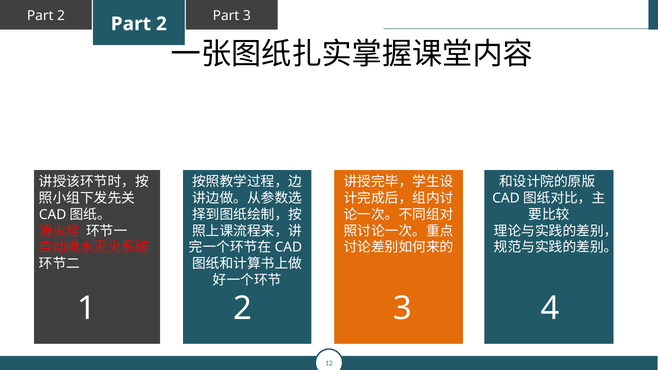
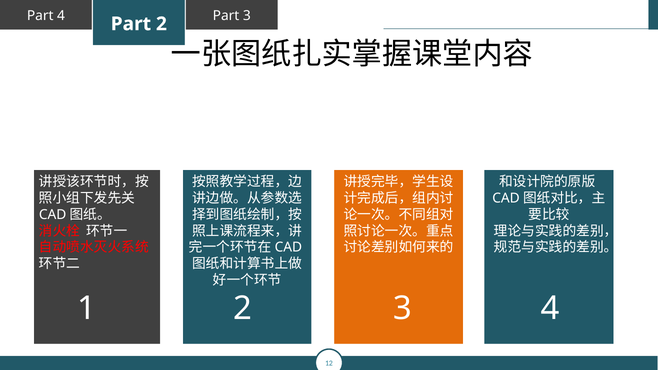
2: 2 -> 4 (61, 16)
